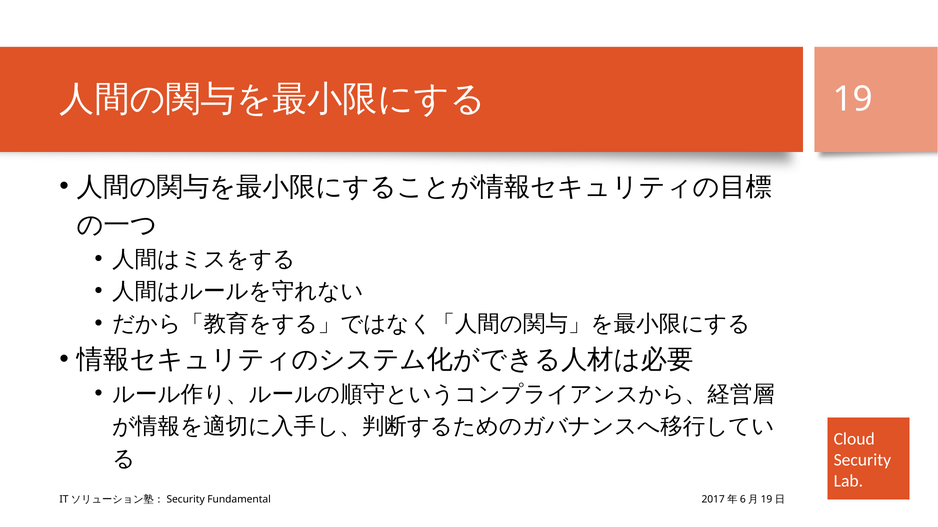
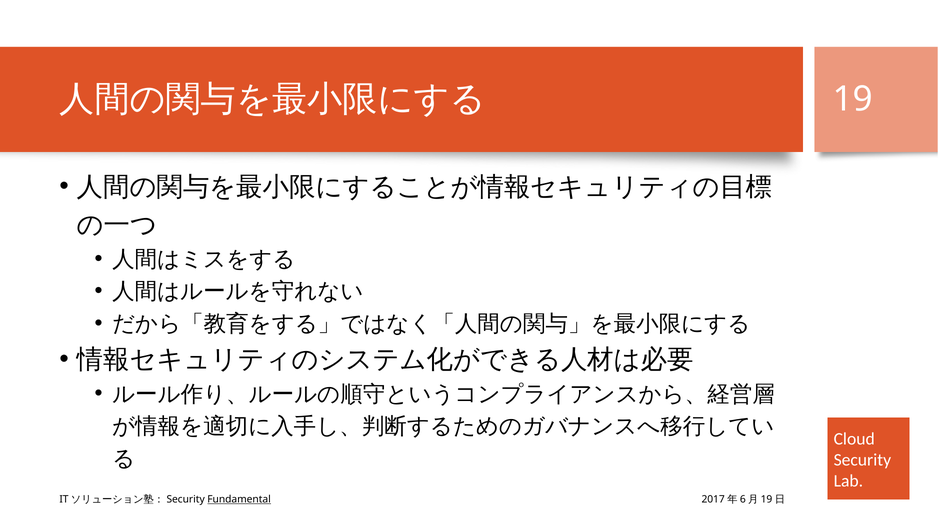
Fundamental underline: none -> present (239, 500)
